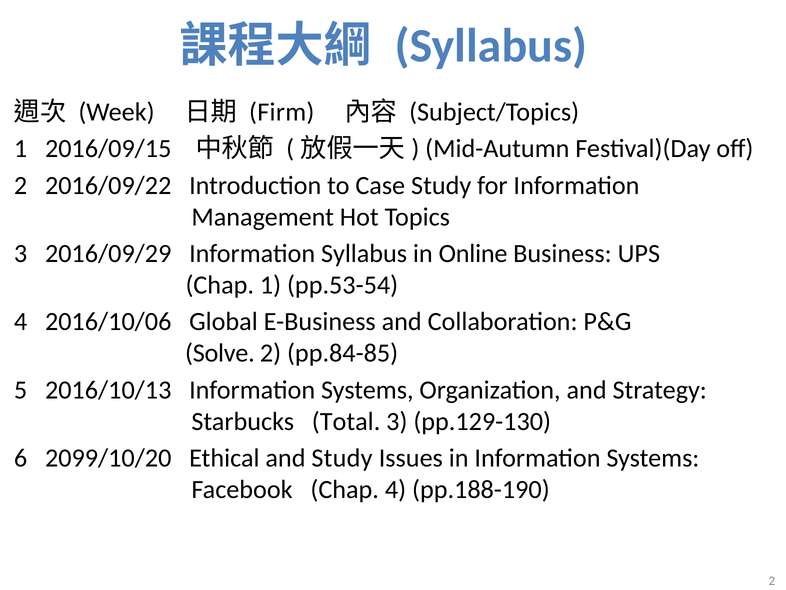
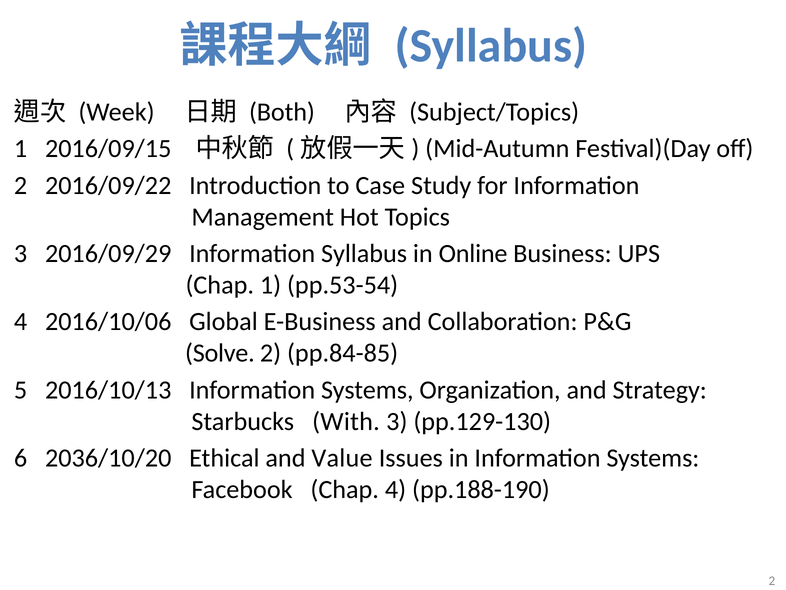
Firm: Firm -> Both (282, 112)
Total: Total -> With (346, 421)
2099/10/20: 2099/10/20 -> 2036/10/20 (108, 458)
and Study: Study -> Value (342, 458)
